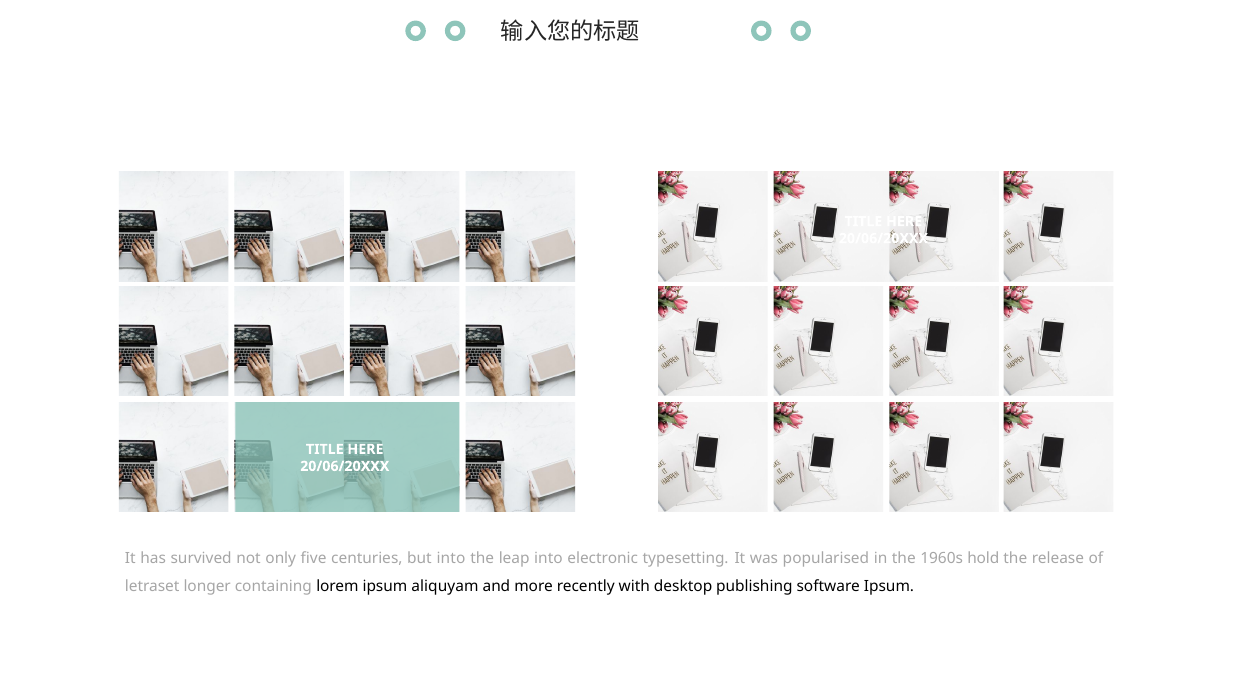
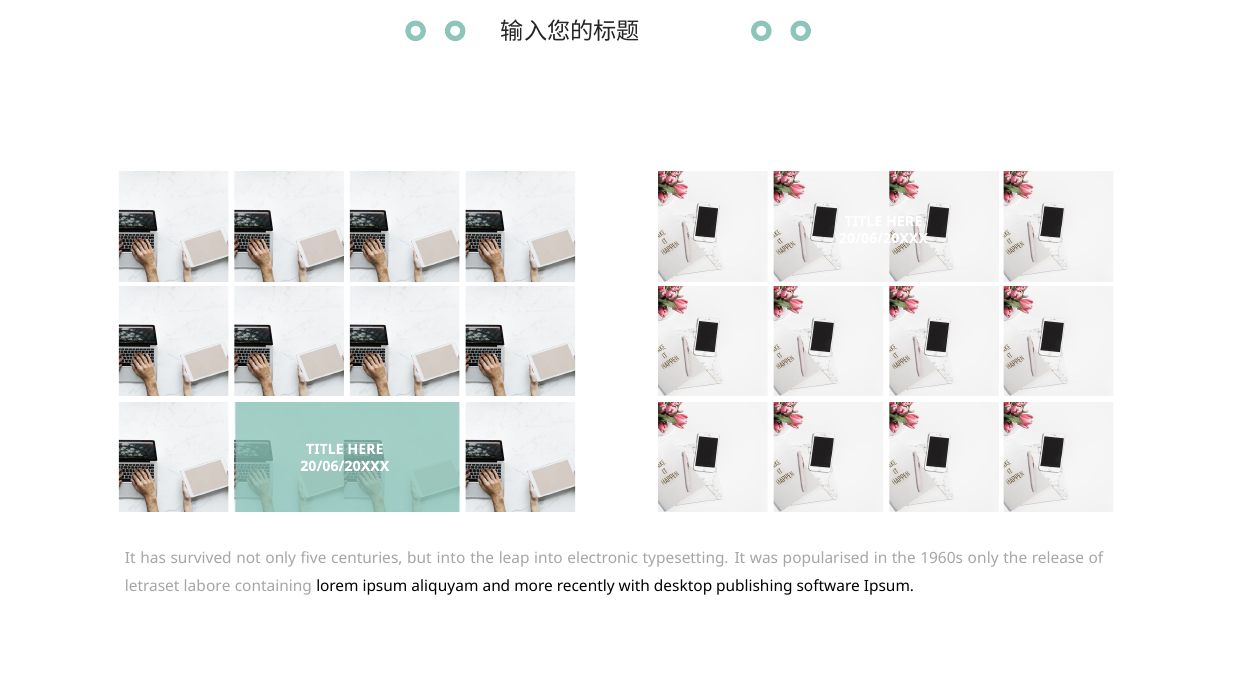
1960s hold: hold -> only (983, 558)
longer: longer -> labore (207, 586)
